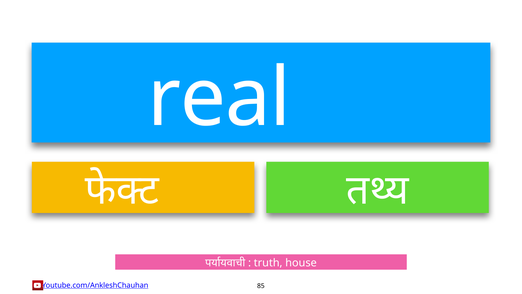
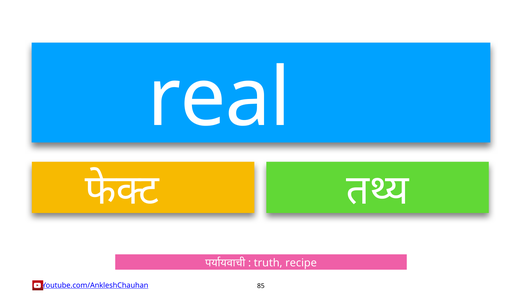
house: house -> recipe (301, 262)
